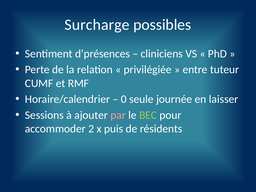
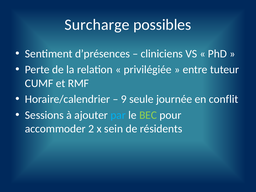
0: 0 -> 9 (124, 99)
laisser: laisser -> conflit (224, 99)
par colour: pink -> light blue (118, 115)
puis: puis -> sein (114, 129)
